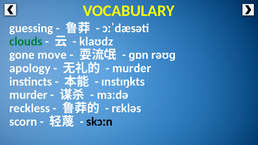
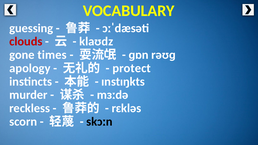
clouds colour: green -> red (26, 42)
move: move -> times (52, 55)
murder: murder -> protect (132, 68)
